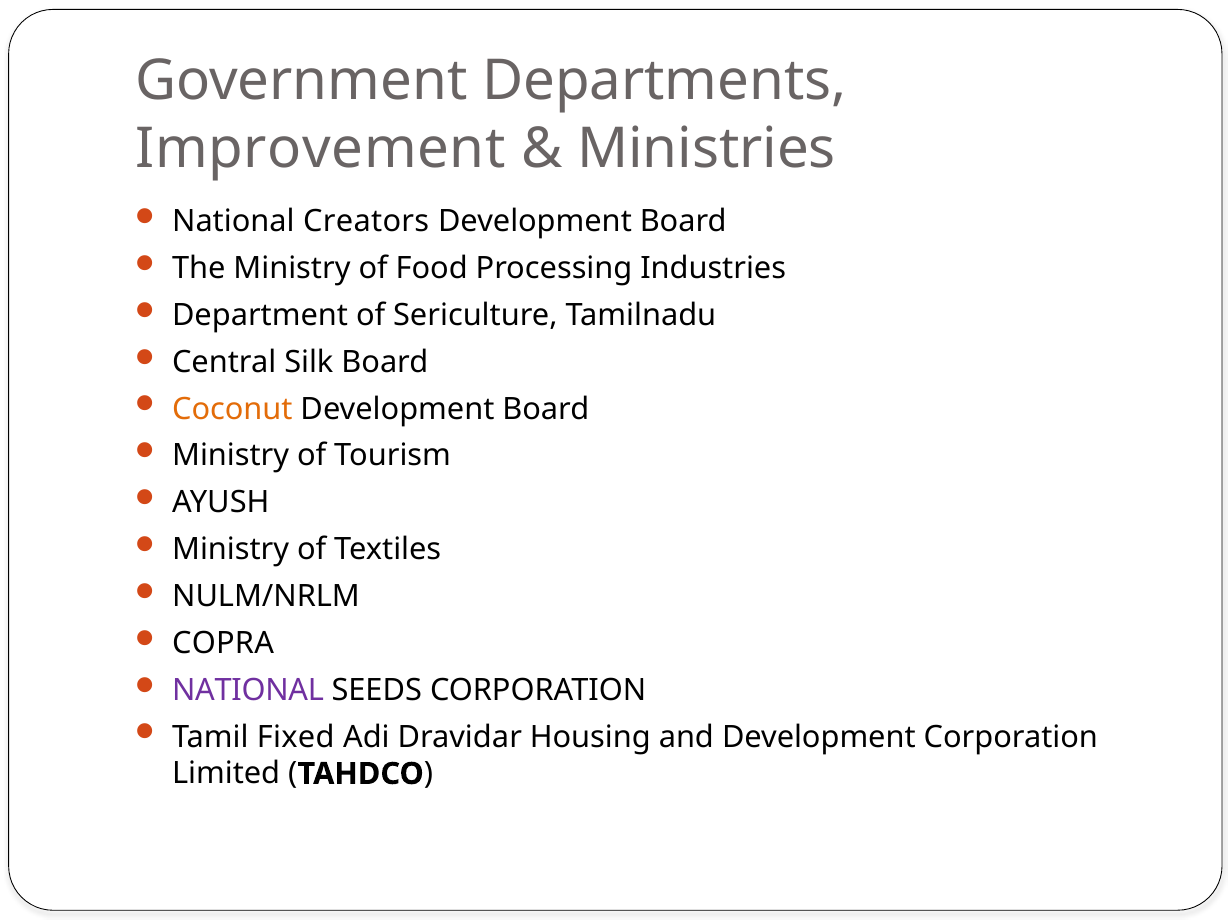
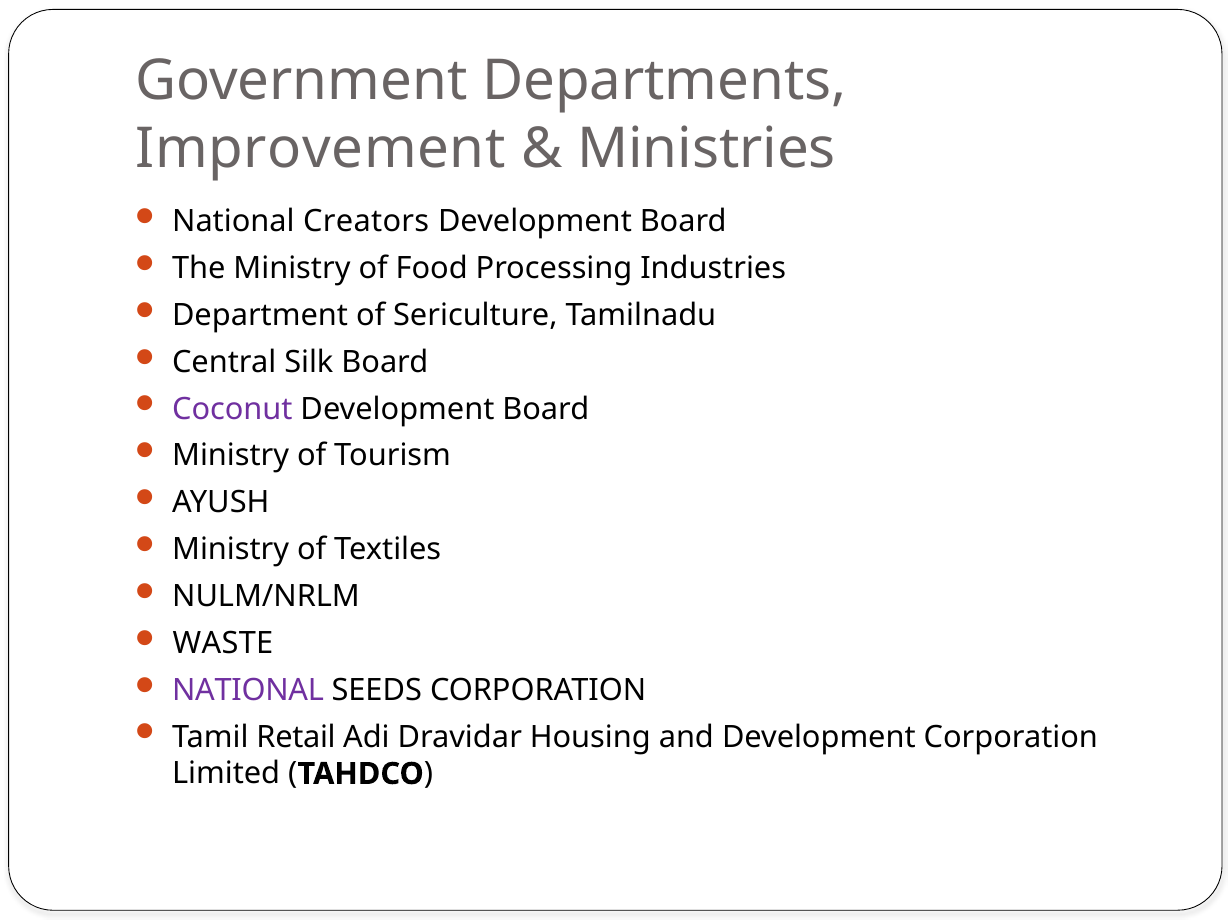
Coconut colour: orange -> purple (232, 409)
COPRA: COPRA -> WASTE (223, 643)
Fixed: Fixed -> Retail (296, 737)
